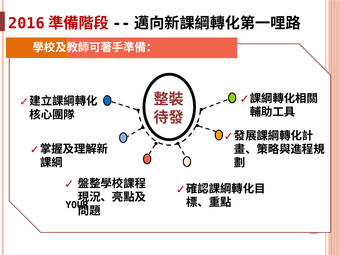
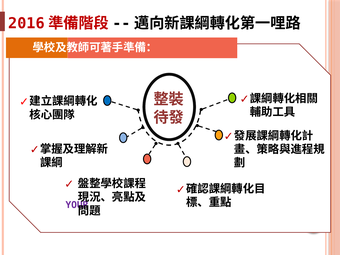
YOUR colour: black -> purple (77, 205)
